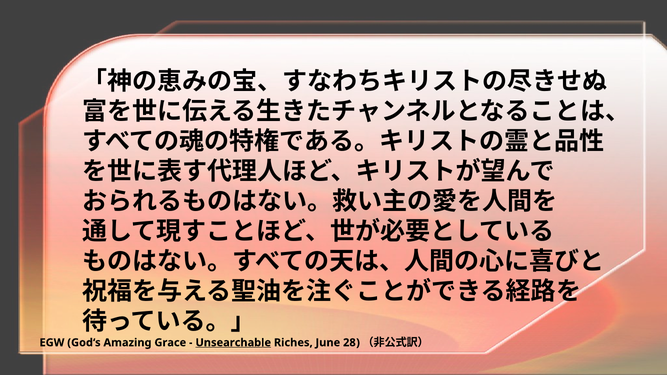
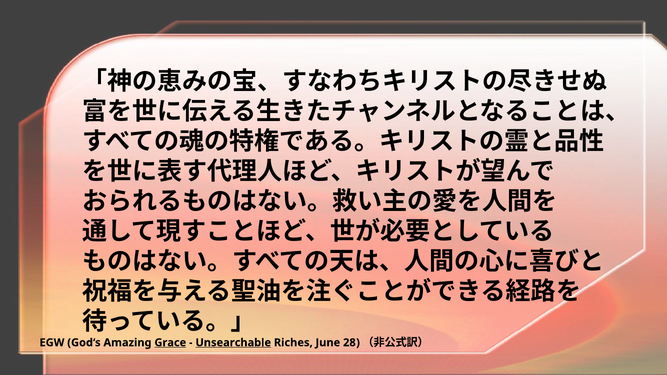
Grace underline: none -> present (170, 343)
